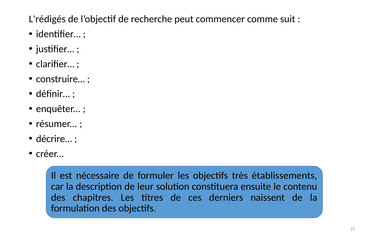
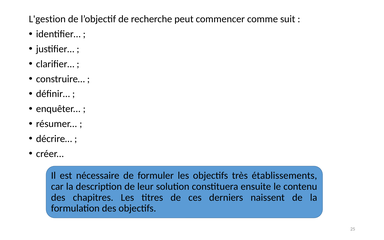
L'rédigés: L'rédigés -> L'gestion (47, 19)
